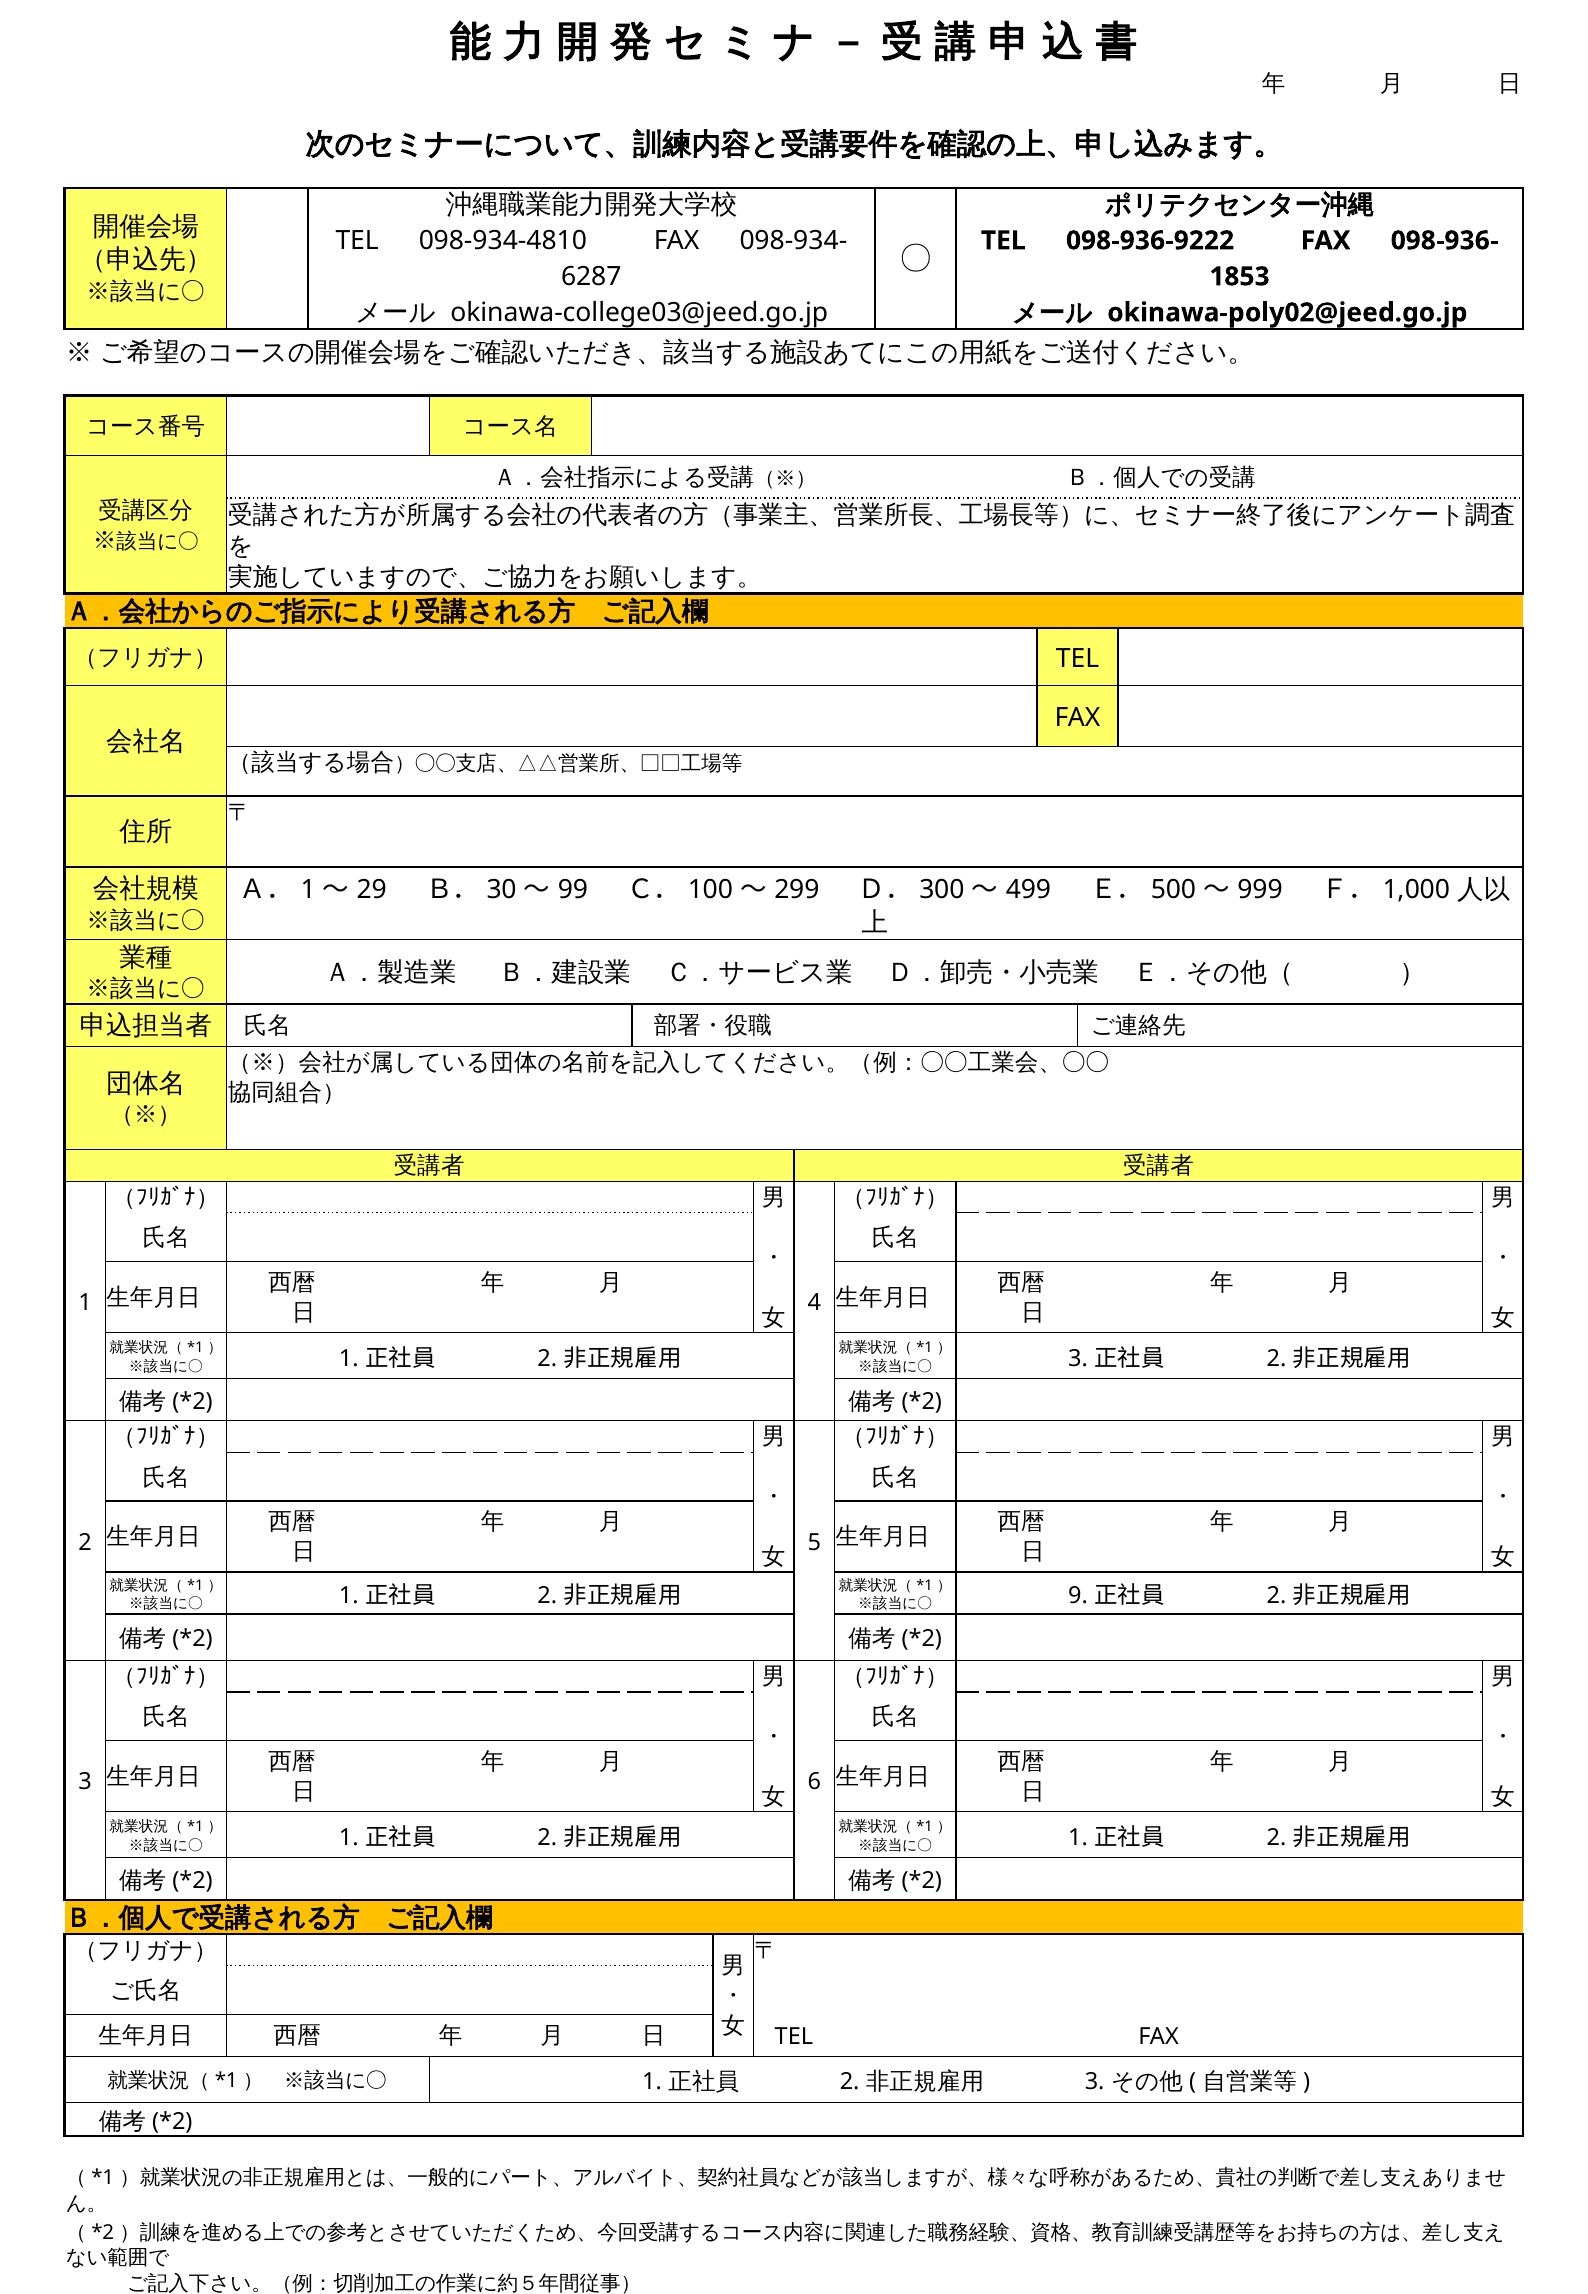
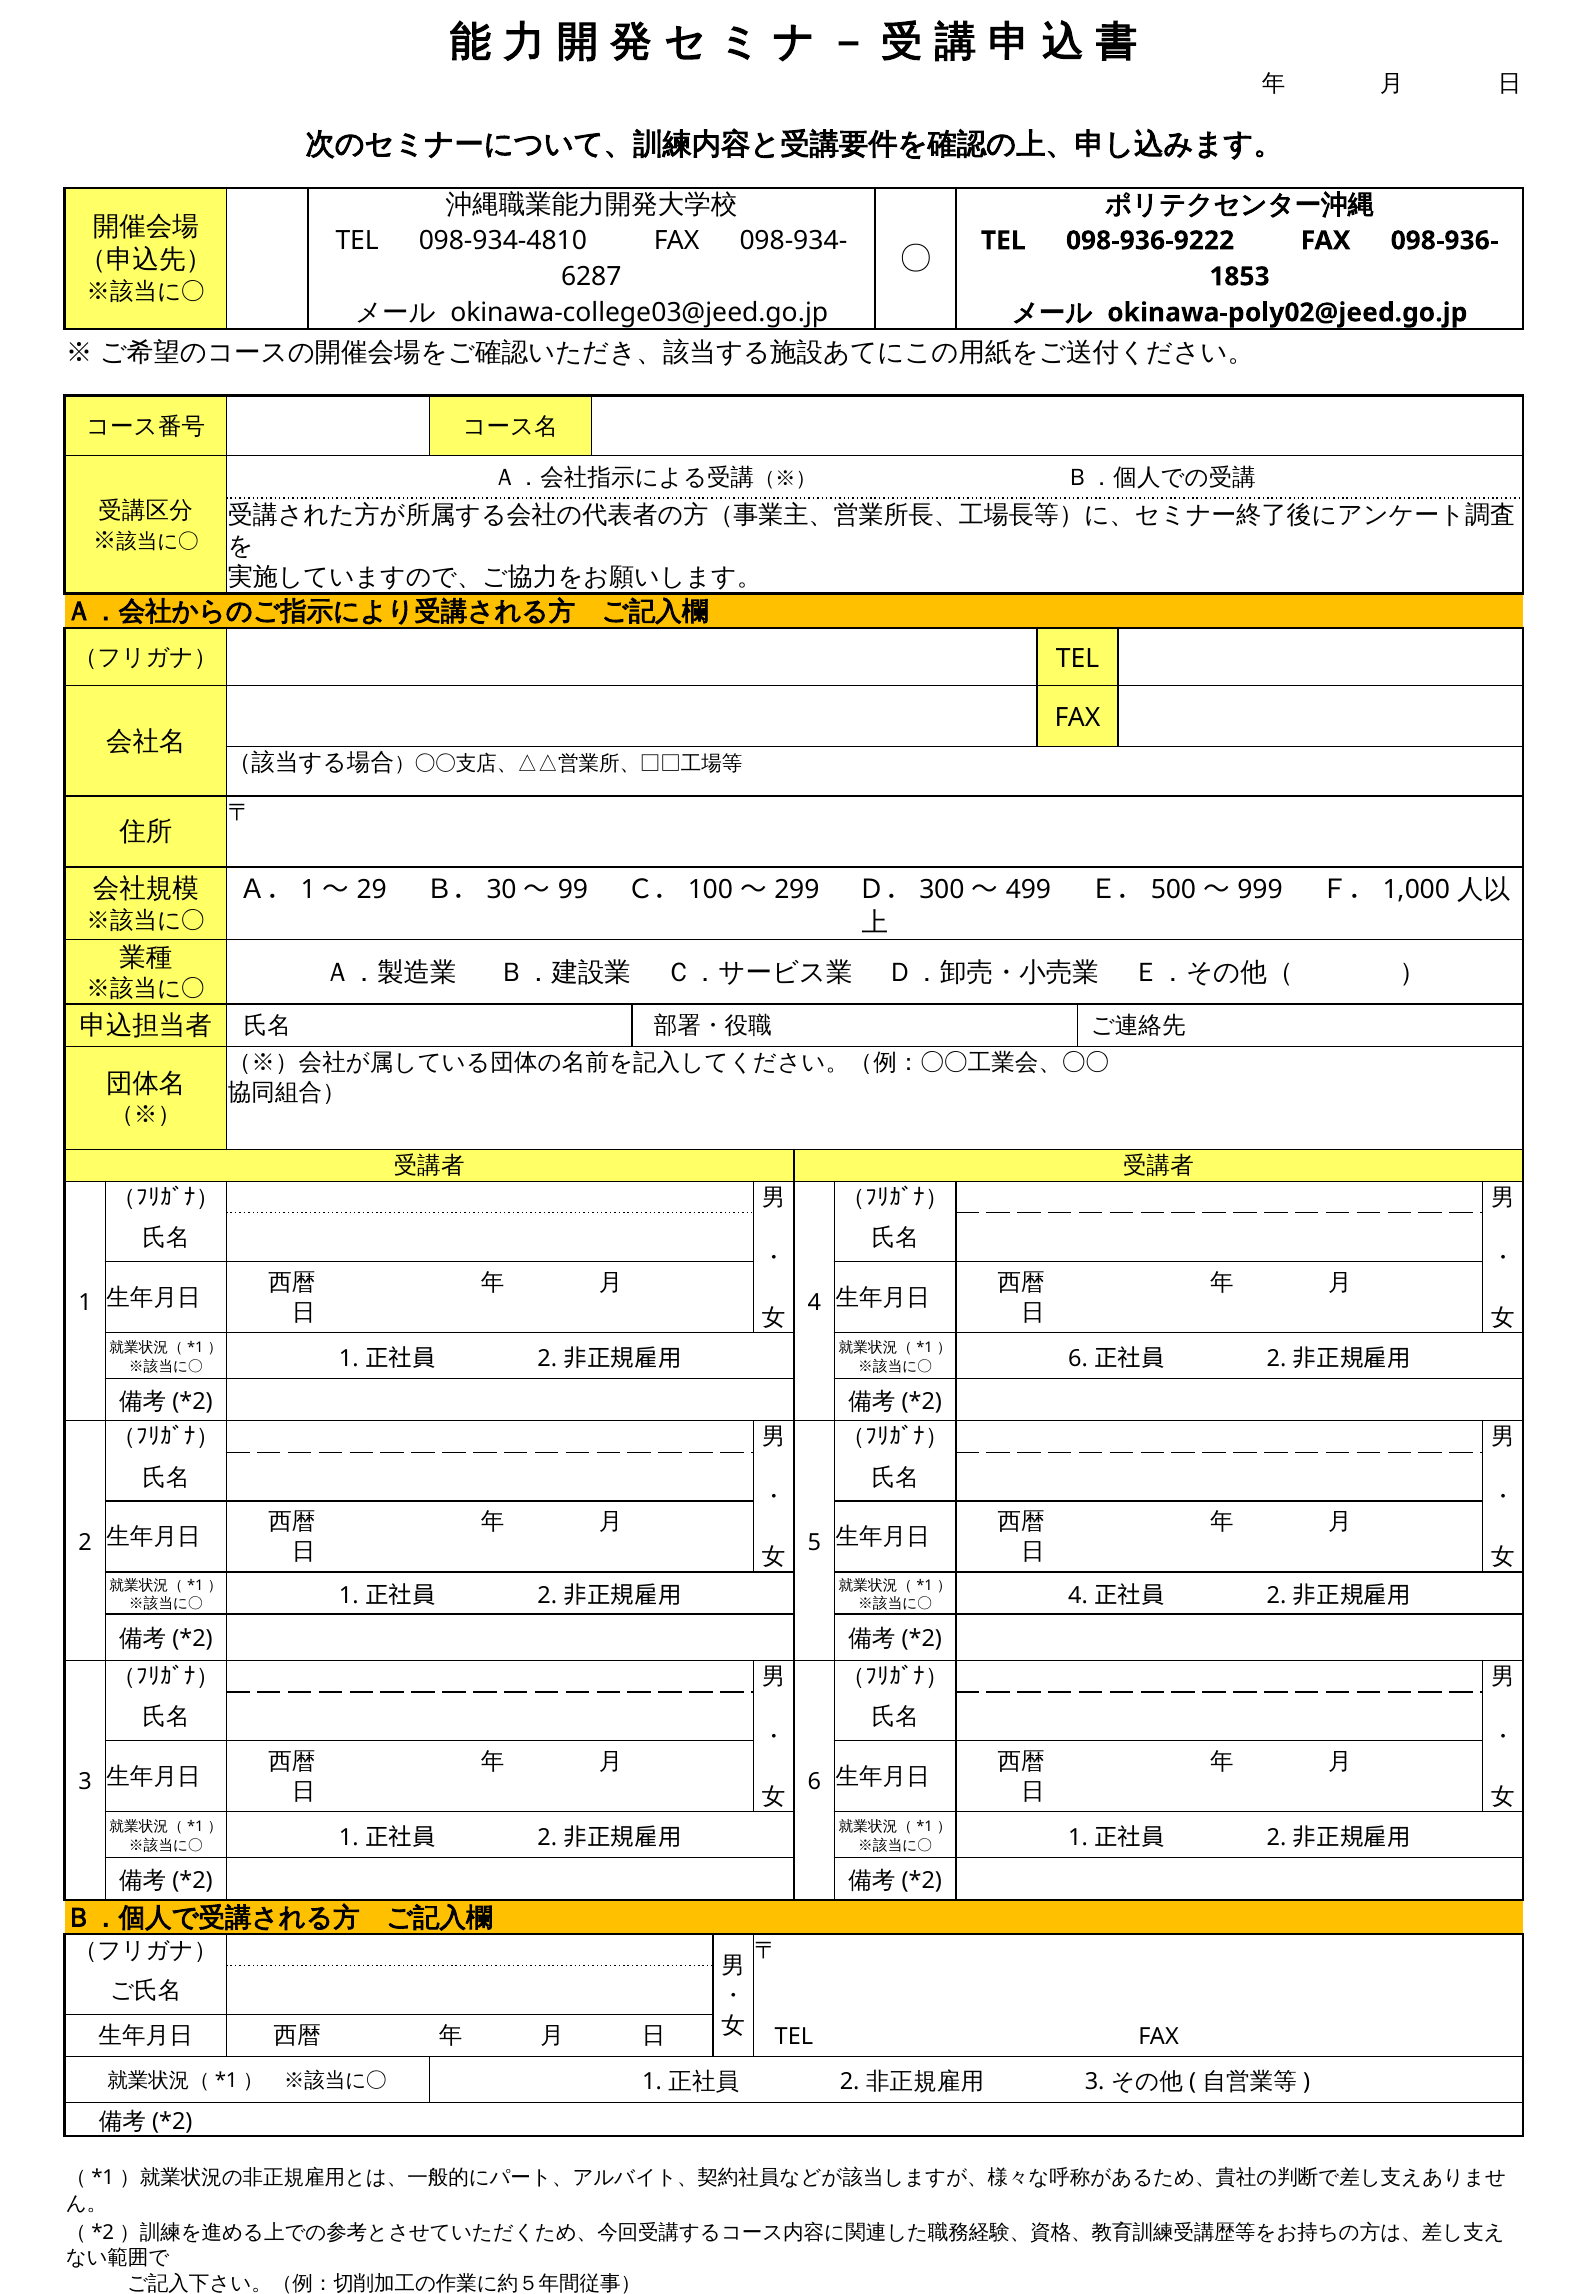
3: 3 -> 6 (1078, 1358)
9: 9 -> 4 (1078, 1596)
